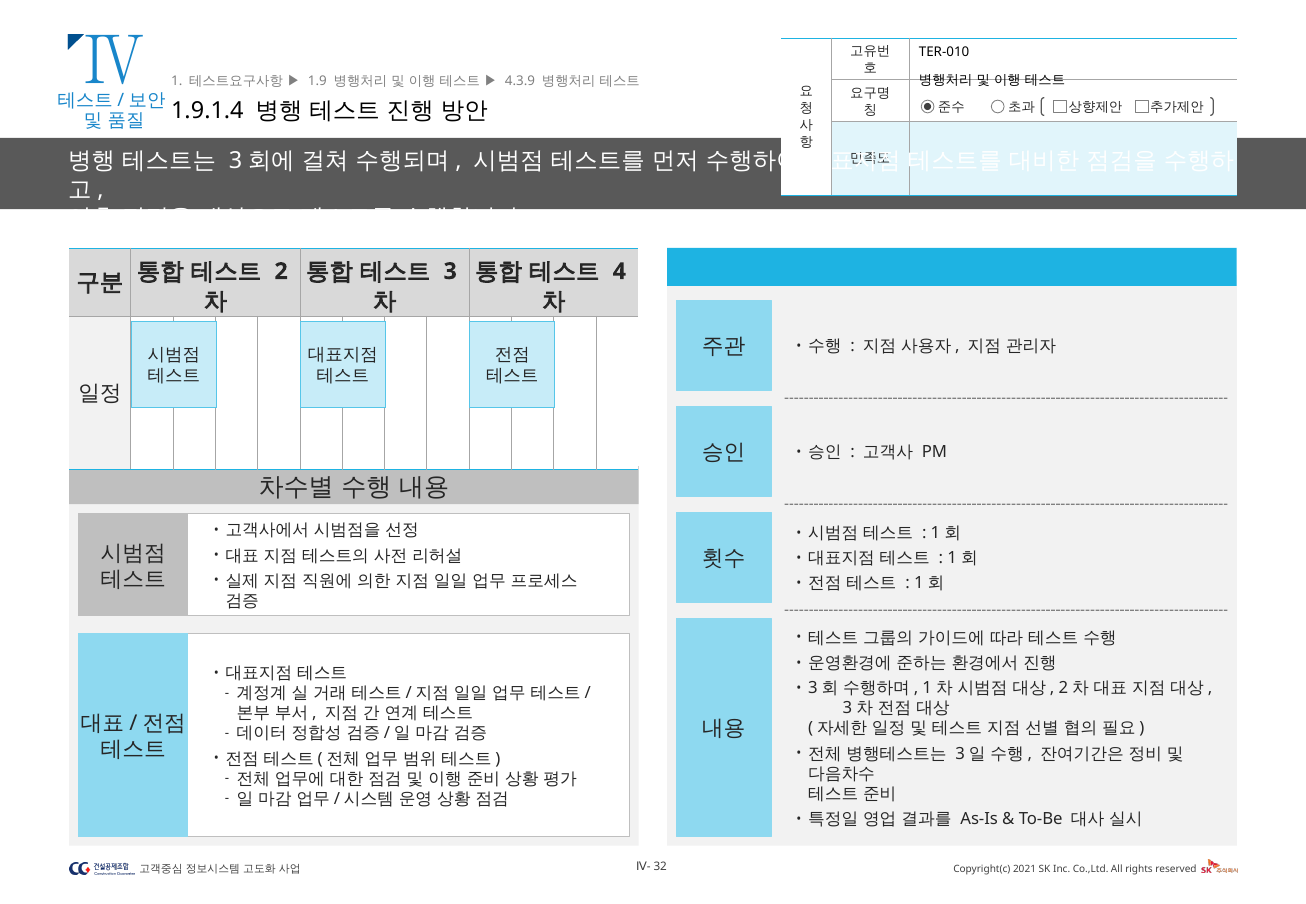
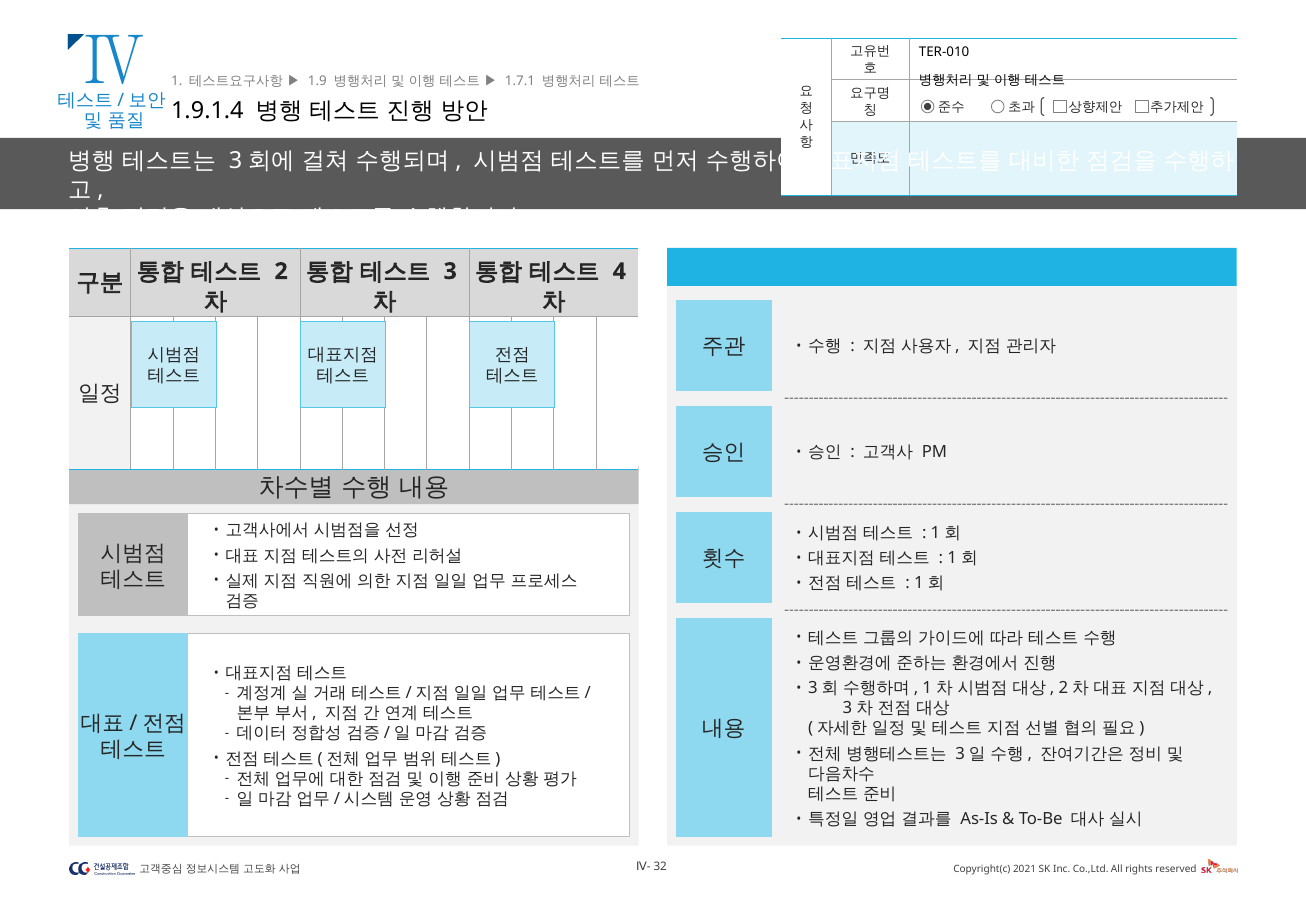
4.3.9: 4.3.9 -> 1.7.1 (520, 81)
